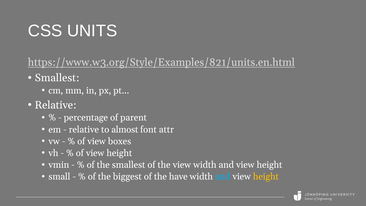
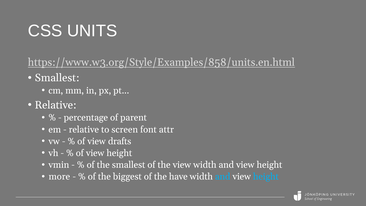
https://www.w3.org/Style/Examples/821/units.en.html: https://www.w3.org/Style/Examples/821/units.en.html -> https://www.w3.org/Style/Examples/858/units.en.html (161, 62)
almost: almost -> screen (125, 129)
boxes: boxes -> drafts (120, 141)
small: small -> more (59, 177)
height colour: yellow -> light blue (266, 177)
